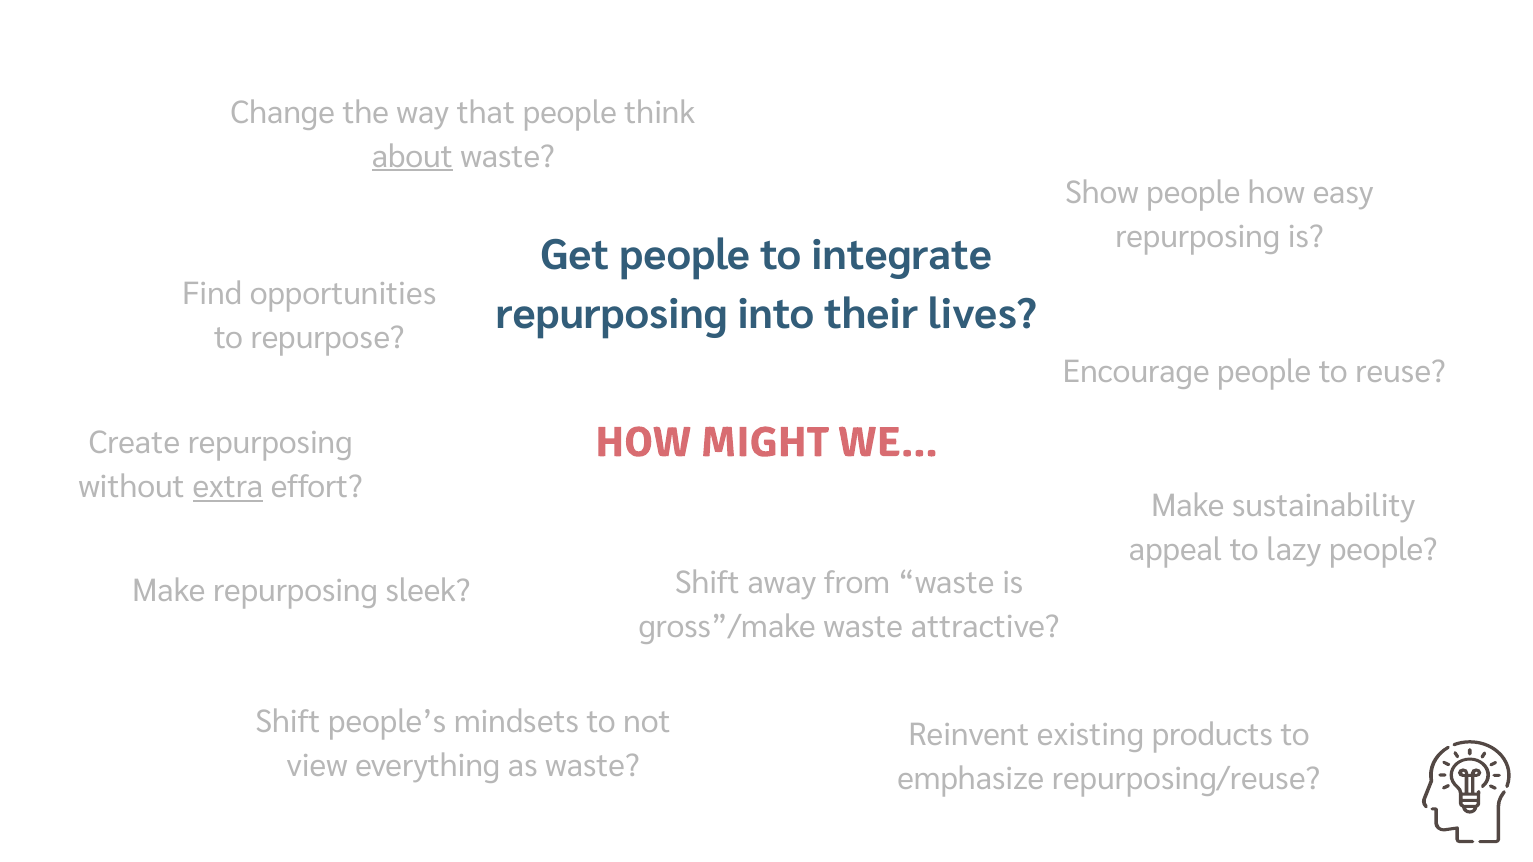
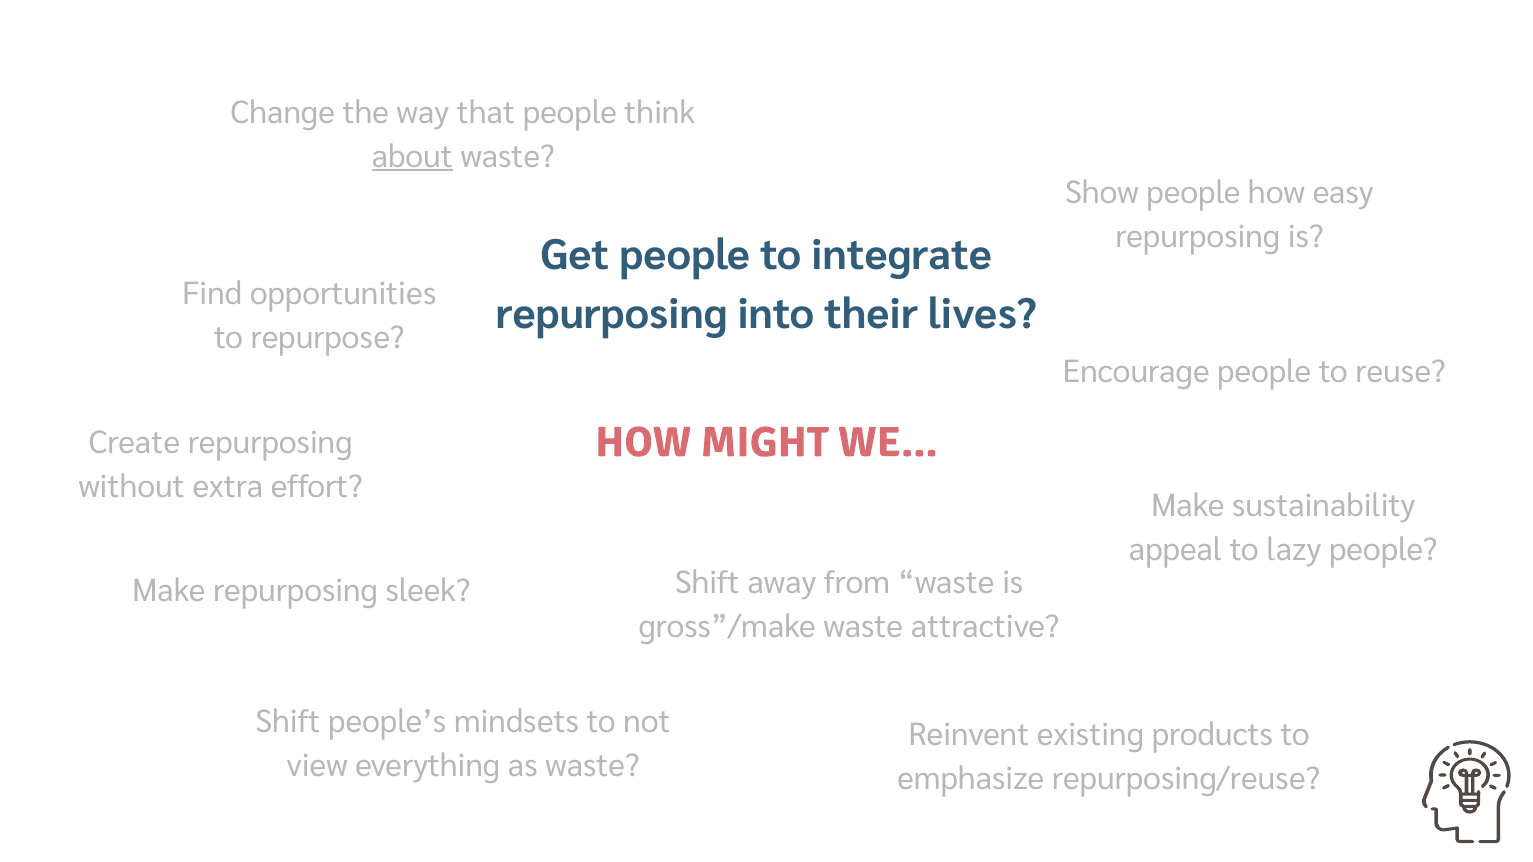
extra underline: present -> none (228, 487)
